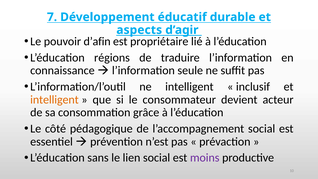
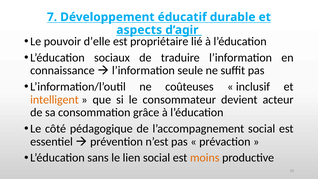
d’afin: d’afin -> d’elle (97, 41)
régions: régions -> sociaux (112, 58)
ne intelligent: intelligent -> coûteuses (189, 87)
moins colour: purple -> orange (205, 158)
